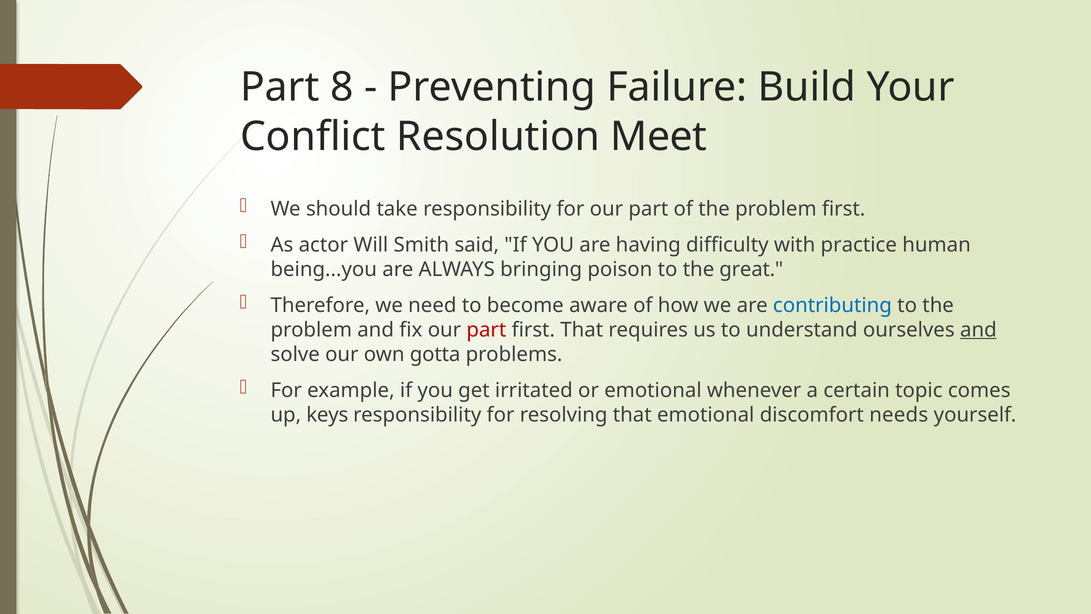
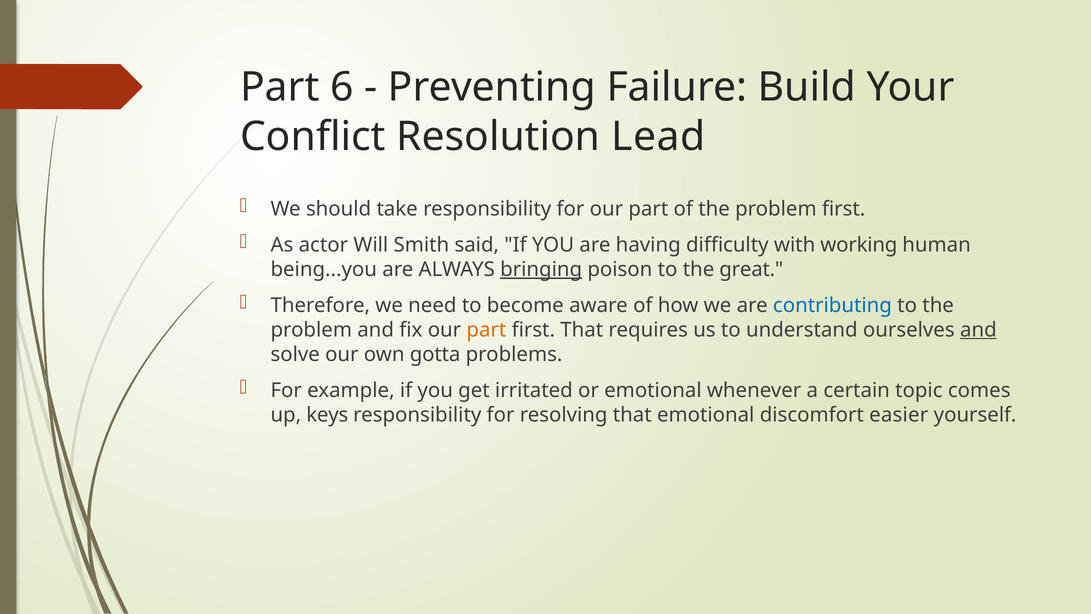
8: 8 -> 6 (342, 87)
Meet: Meet -> Lead (658, 136)
practice: practice -> working (859, 245)
bringing underline: none -> present (541, 269)
part colour: red -> orange (486, 330)
needs: needs -> easier (899, 415)
